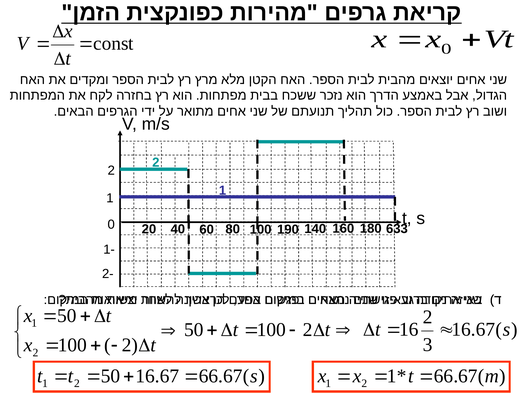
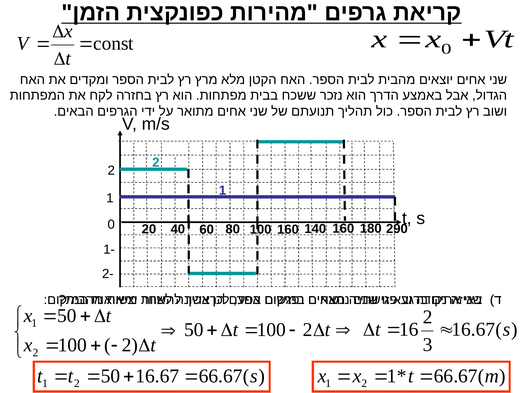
190: 190 -> 160 (288, 229)
633: 633 -> 290 (397, 229)
